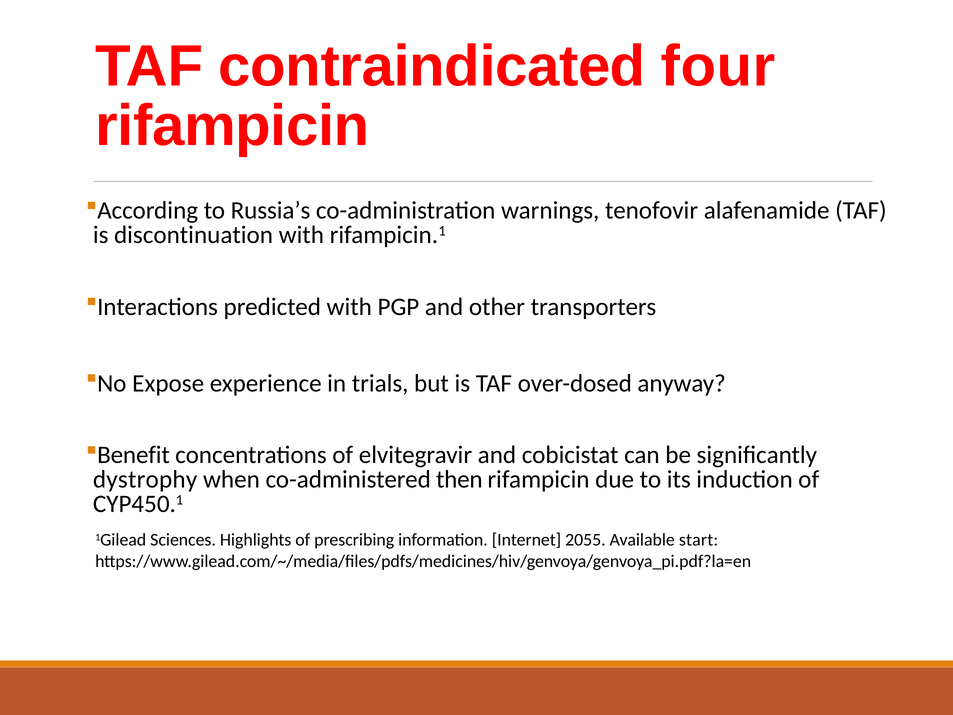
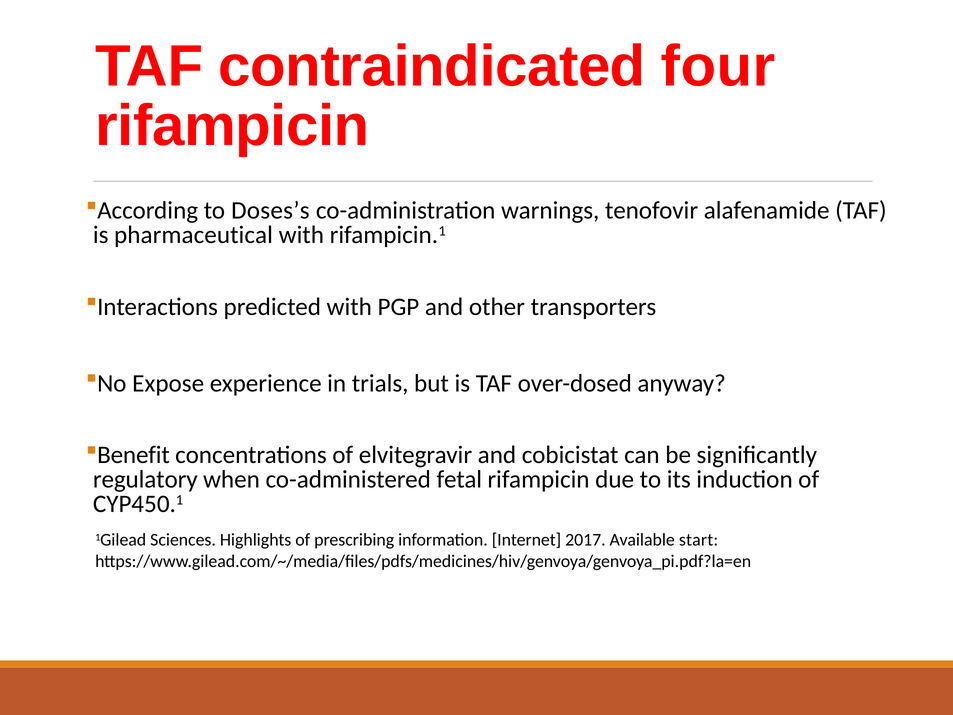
Russia’s: Russia’s -> Doses’s (270, 211)
discontinuation: discontinuation -> pharmaceutical (193, 235)
dystrophy: dystrophy -> regulatory (145, 479)
then: then -> fetal (459, 479)
2055: 2055 -> 2017 (585, 540)
